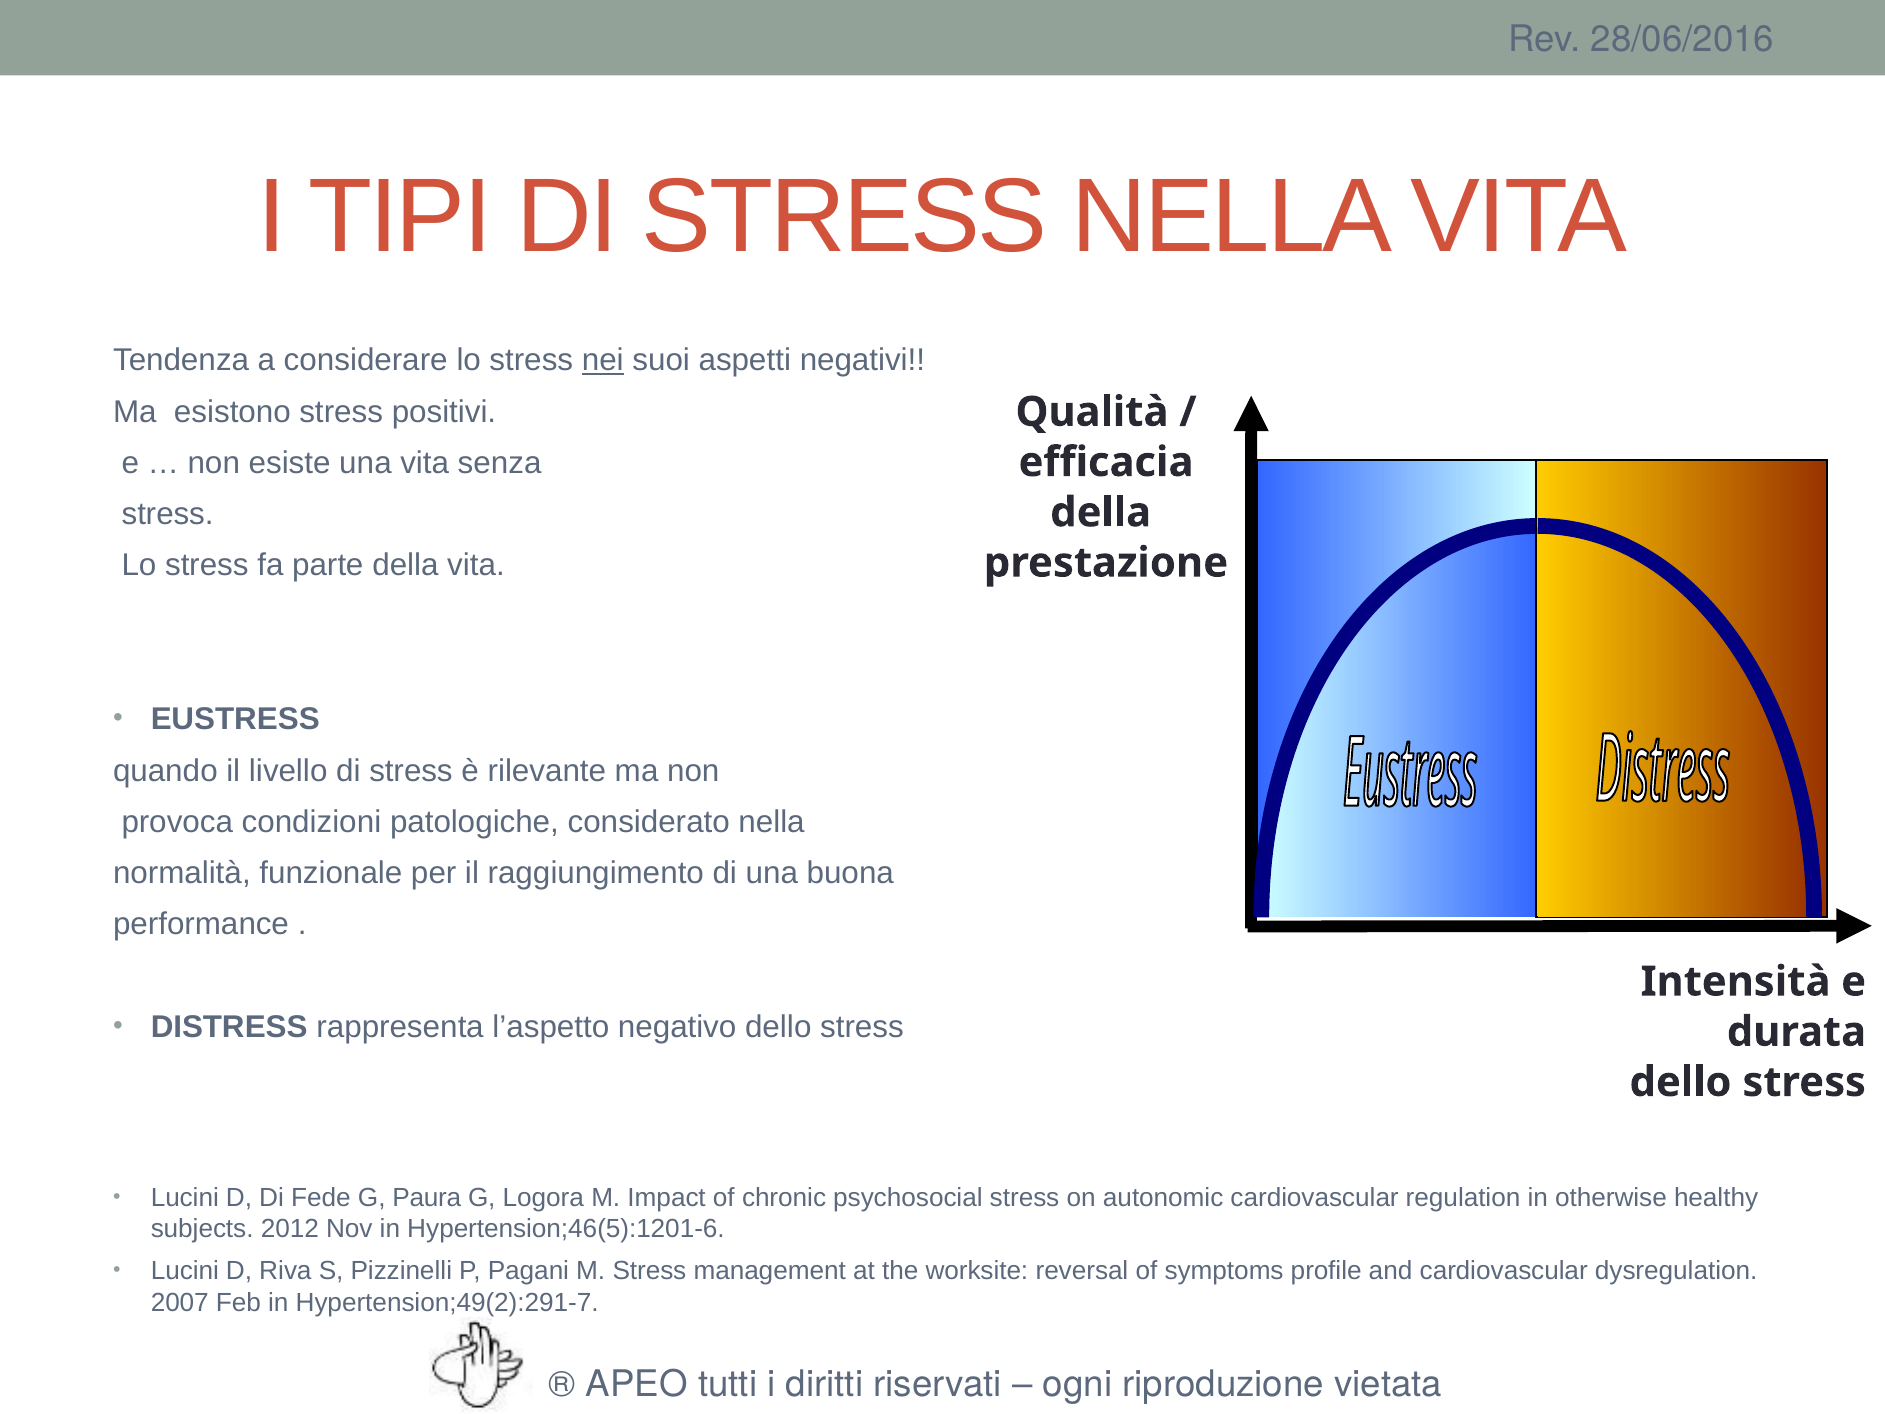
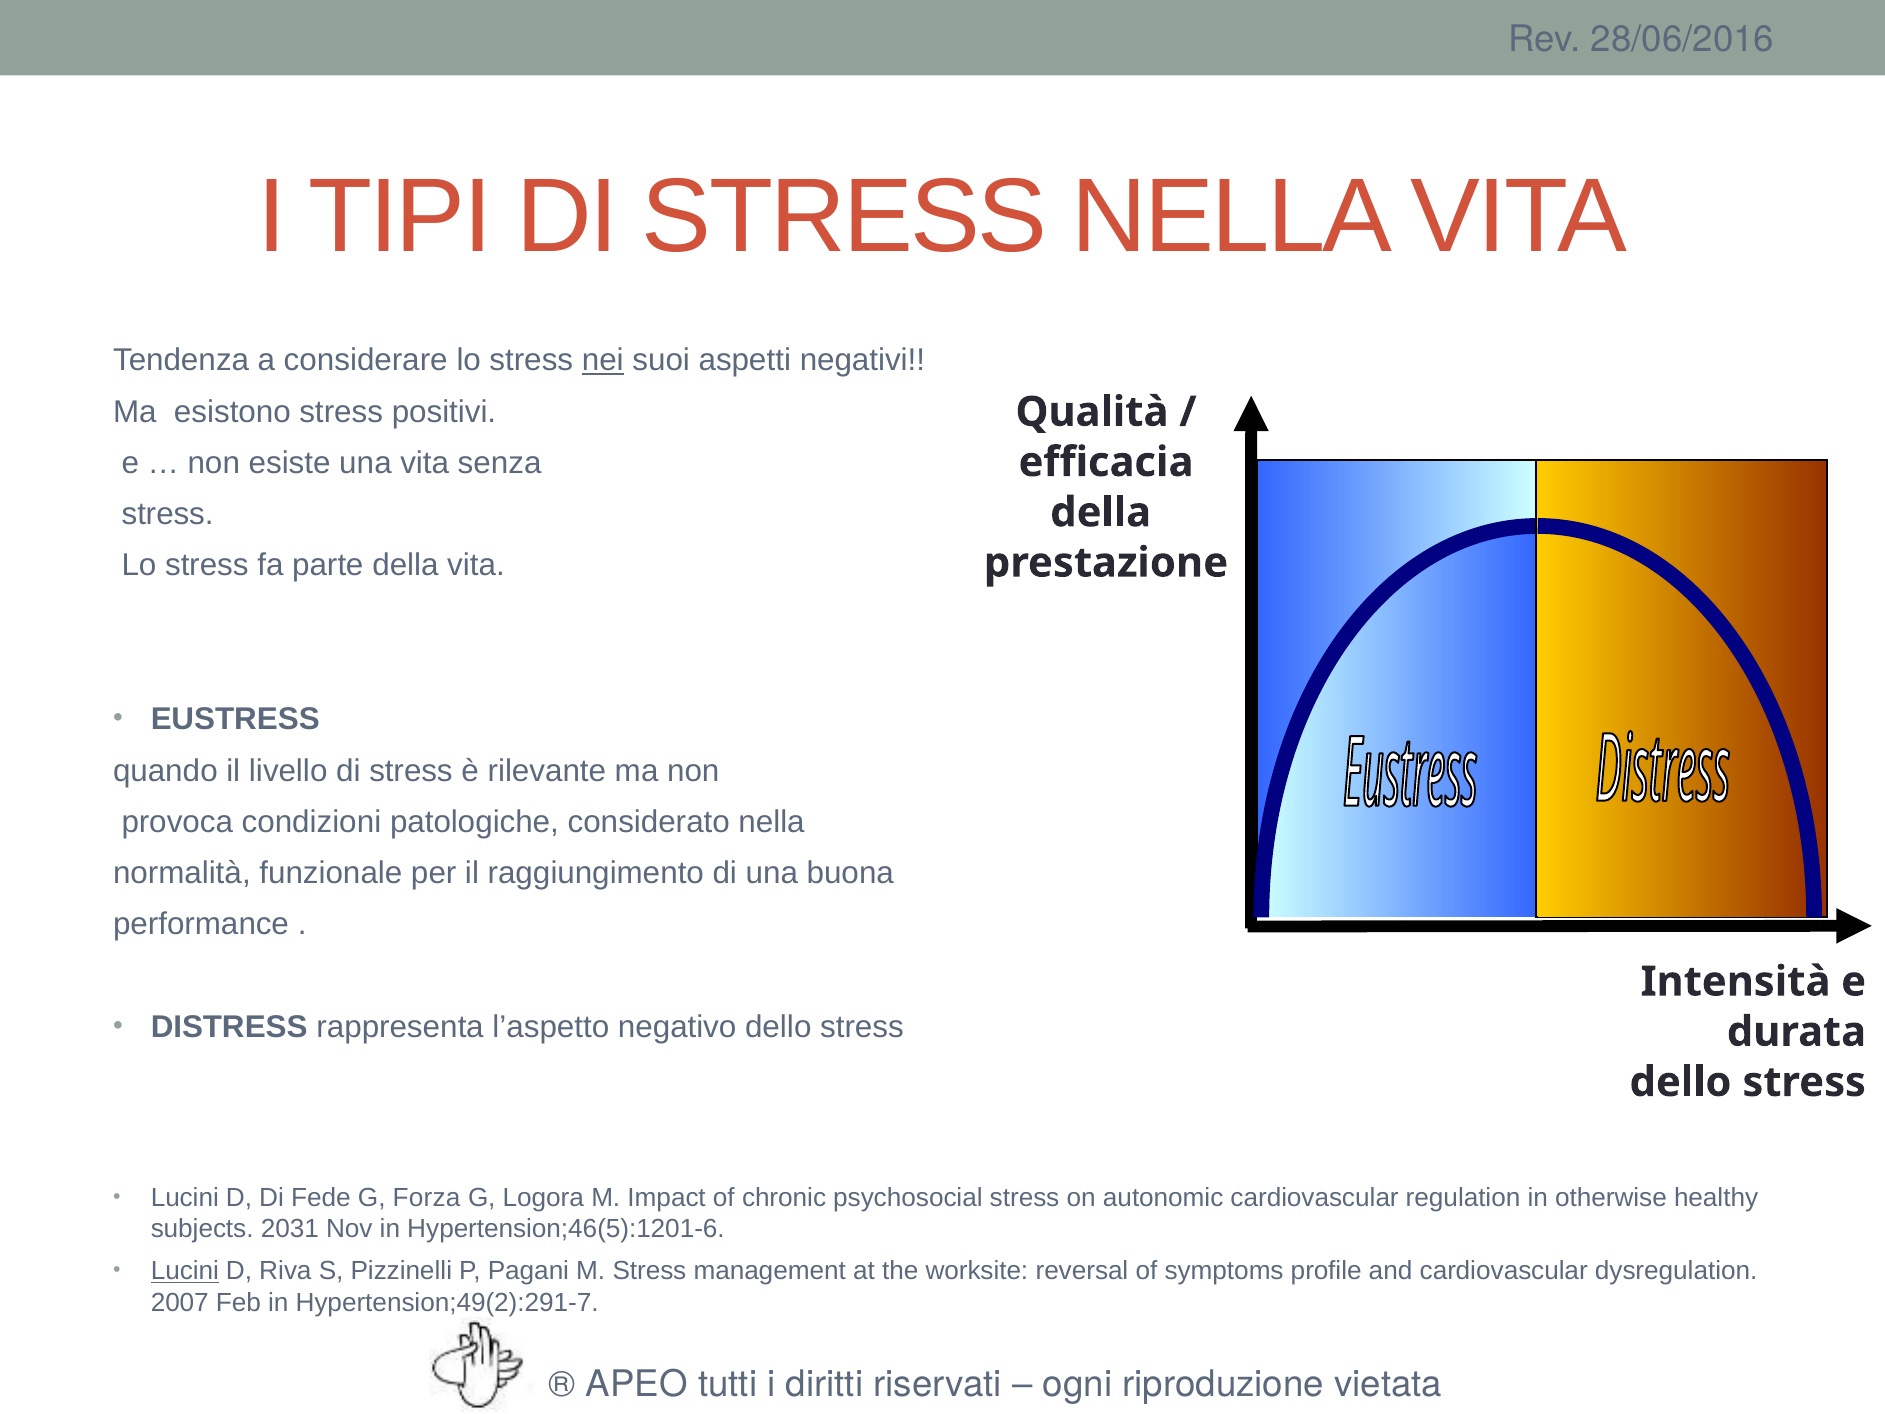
Paura: Paura -> Forza (427, 1197)
2012: 2012 -> 2031 (290, 1229)
Lucini underline: none -> present (185, 1271)
